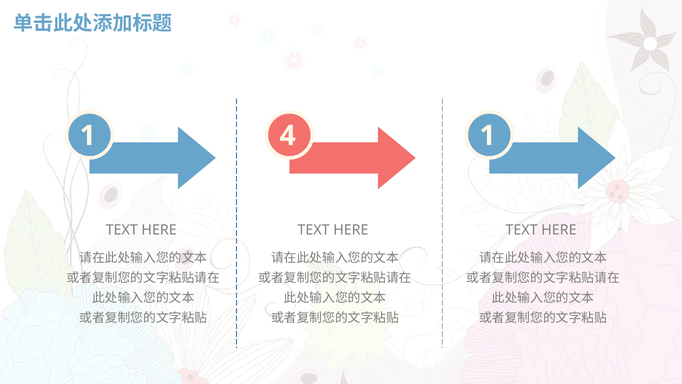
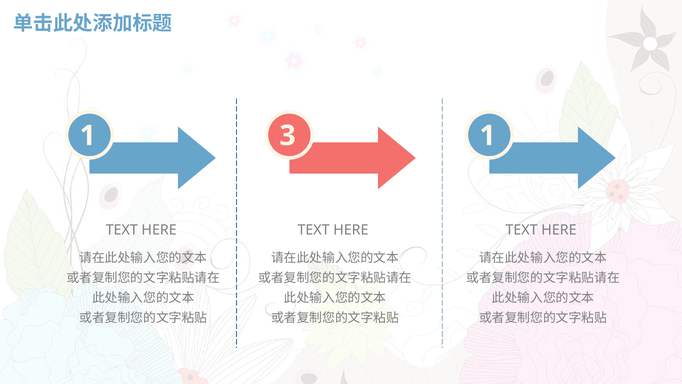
4: 4 -> 3 (288, 136)
